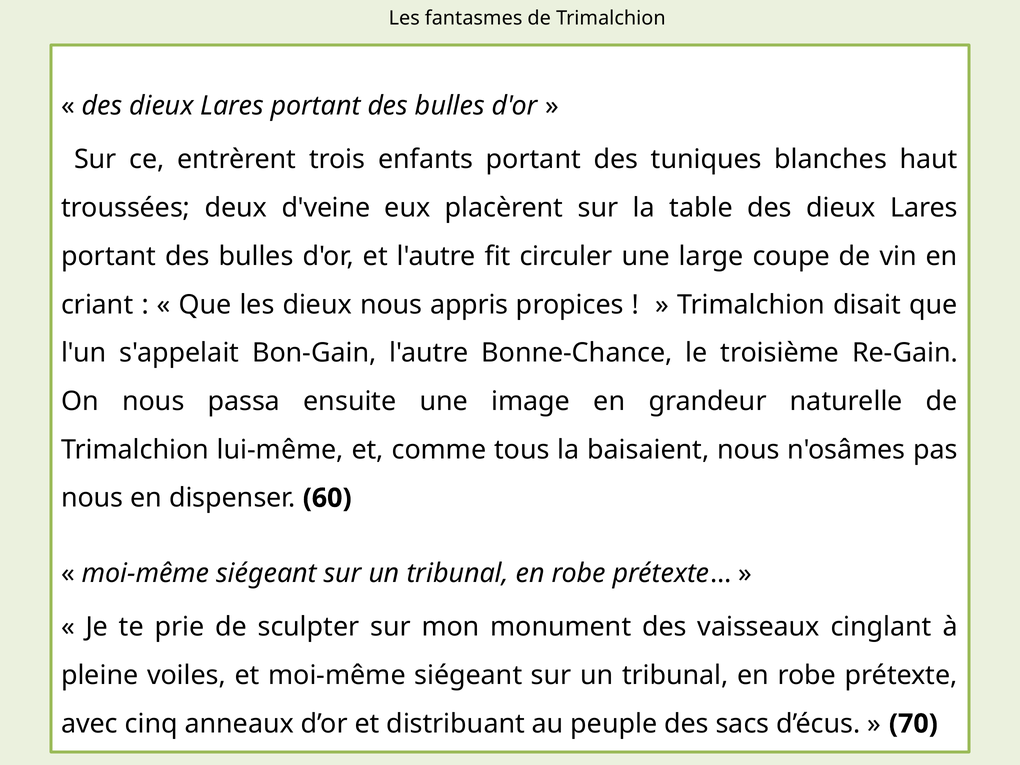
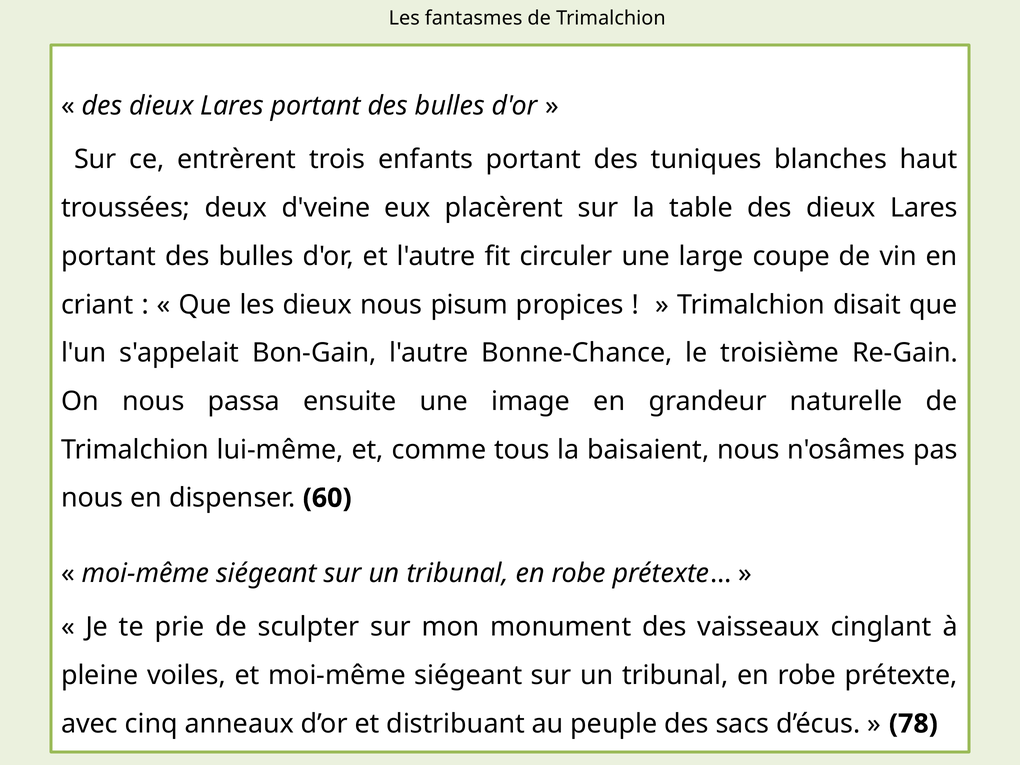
appris: appris -> pisum (469, 305)
70: 70 -> 78 (913, 724)
